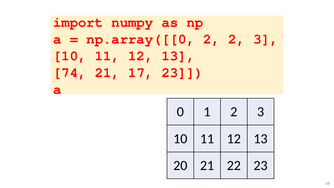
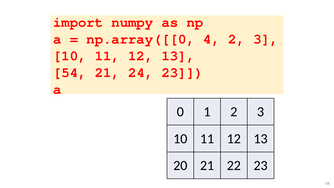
np.array([[0 2: 2 -> 4 (212, 39)
74: 74 -> 54 (70, 72)
17: 17 -> 24 (141, 72)
